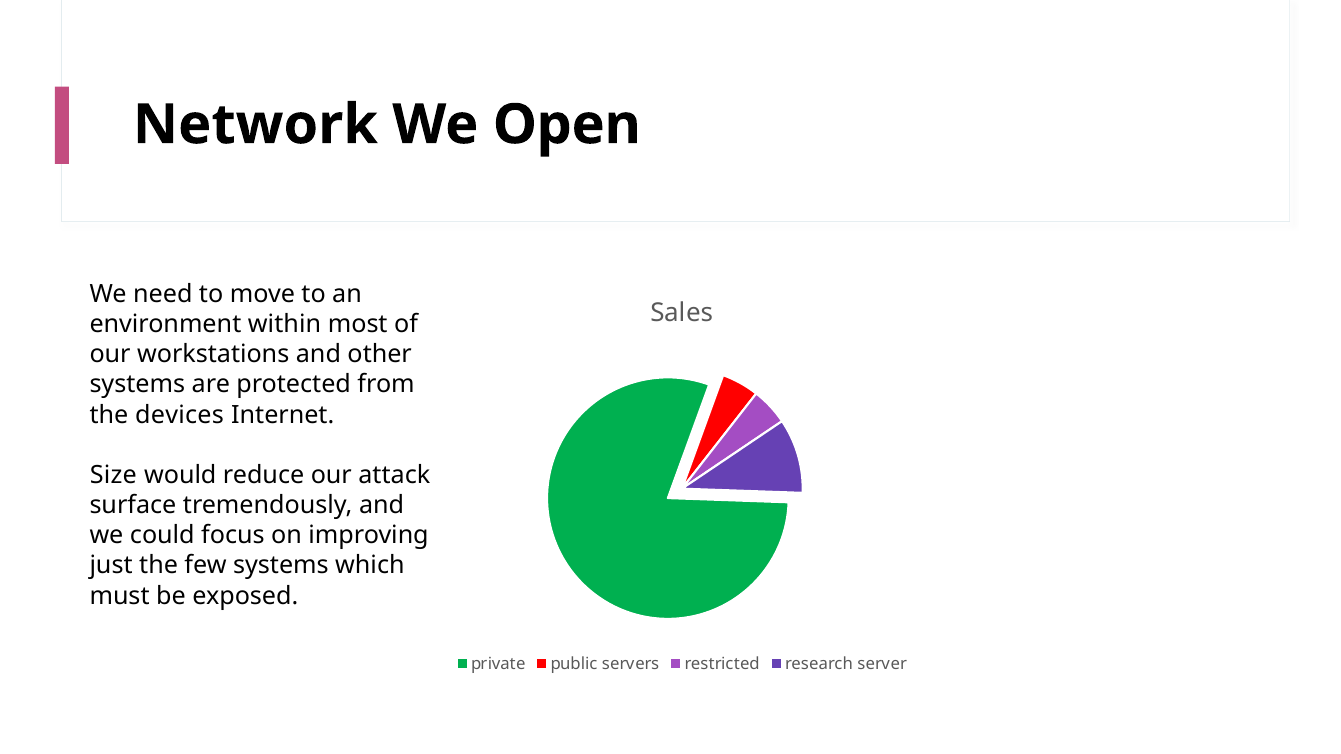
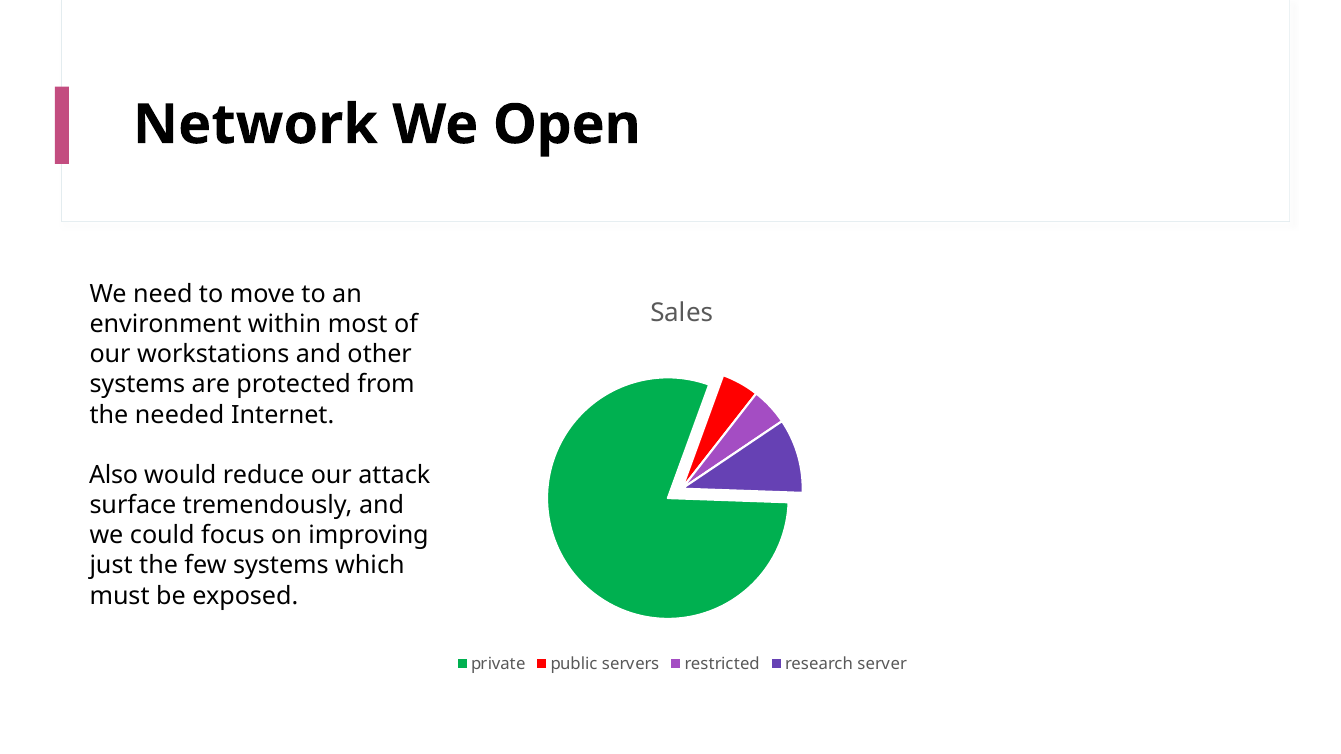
devices: devices -> needed (180, 415)
Size: Size -> Also (114, 475)
